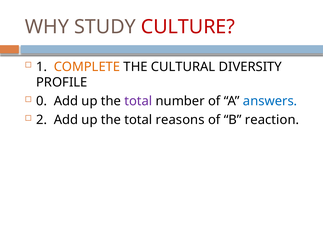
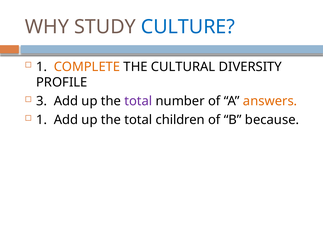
CULTURE colour: red -> blue (188, 27)
0: 0 -> 3 (42, 101)
answers colour: blue -> orange (270, 101)
2: 2 -> 1 (42, 120)
reasons: reasons -> children (180, 120)
reaction: reaction -> because (272, 120)
